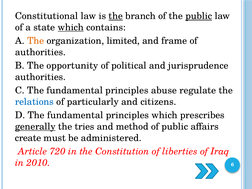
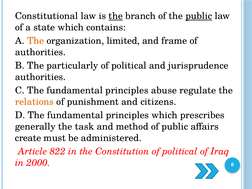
which underline: present -> none (71, 27)
opportunity: opportunity -> particularly (72, 66)
relations colour: blue -> orange (34, 102)
particularly: particularly -> punishment (93, 102)
generally underline: present -> none (35, 127)
tries: tries -> task (84, 127)
720: 720 -> 822 (58, 151)
Constitution of liberties: liberties -> political (180, 151)
2010: 2010 -> 2000 (38, 163)
